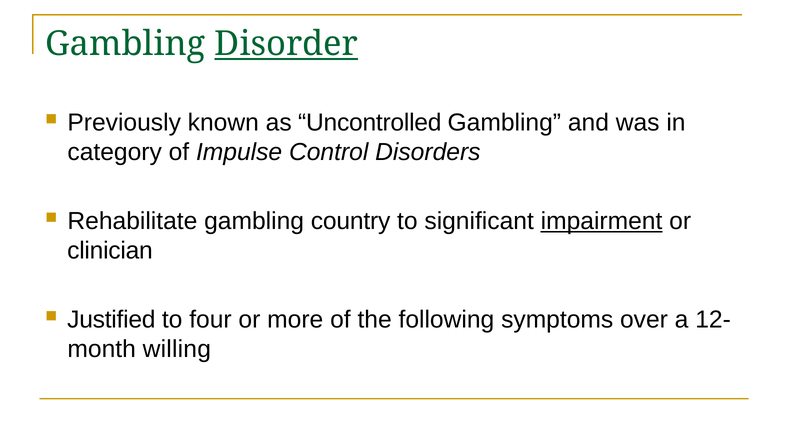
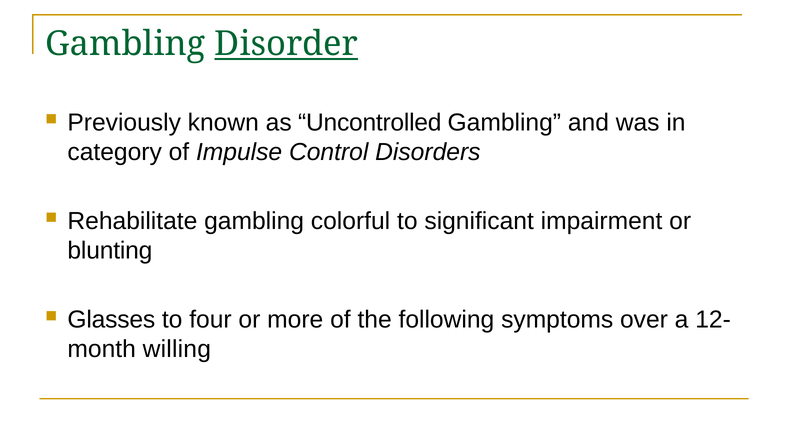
country: country -> colorful (351, 221)
impairment underline: present -> none (602, 221)
clinician: clinician -> blunting (110, 251)
Justified: Justified -> Glasses (111, 320)
